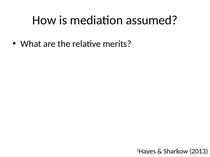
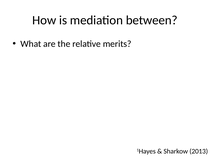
assumed: assumed -> between (152, 20)
